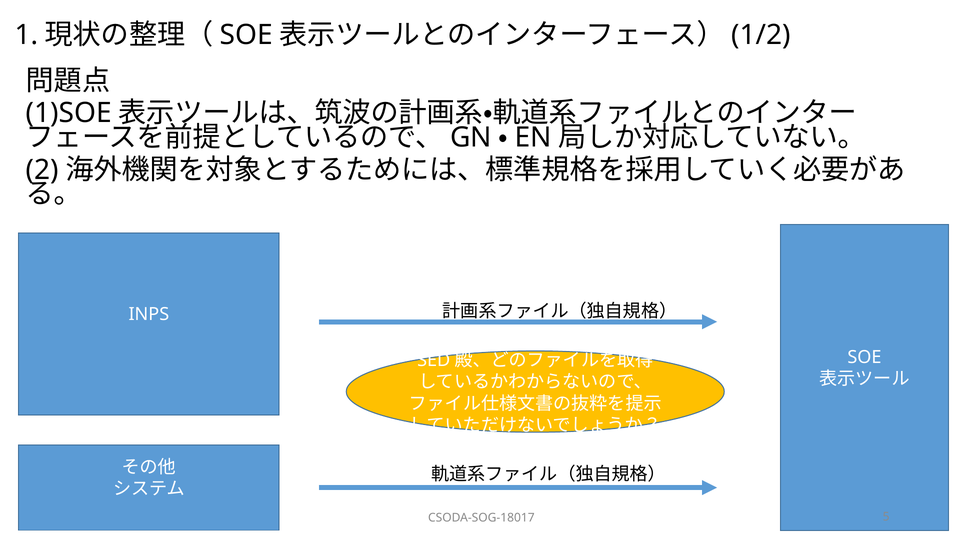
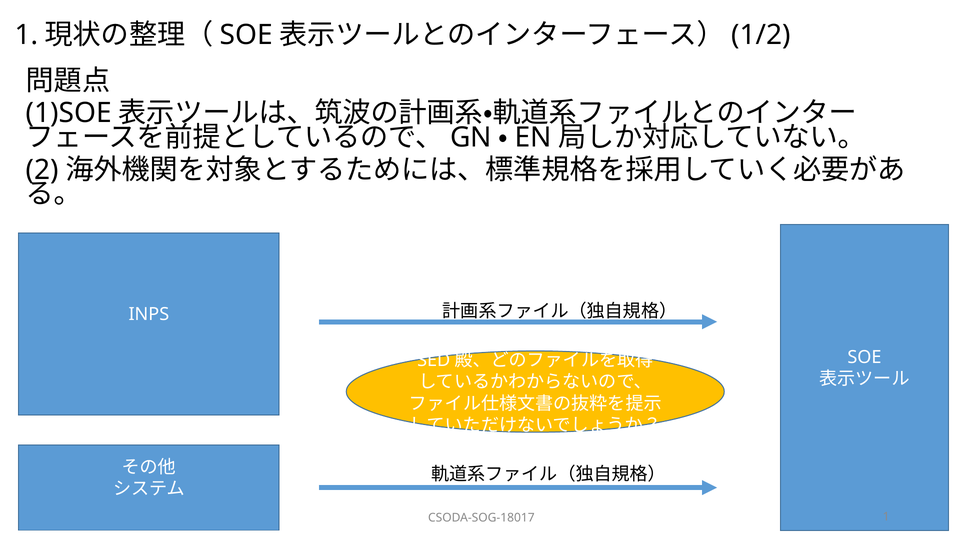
CSODA-SOG-18017 5: 5 -> 1 (886, 516)
